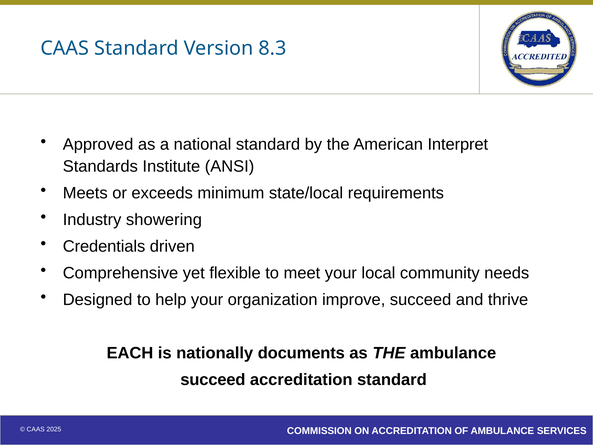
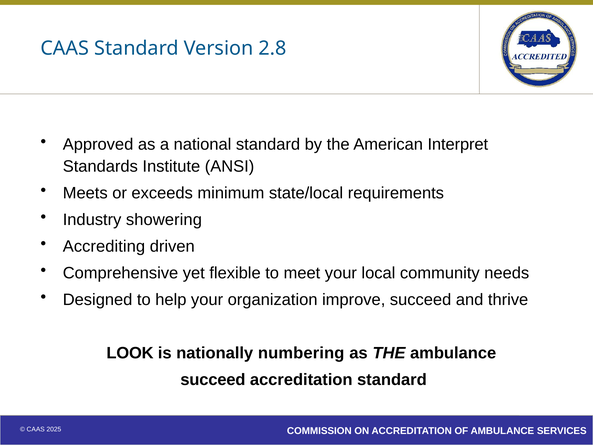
8.3: 8.3 -> 2.8 (272, 48)
Credentials: Credentials -> Accrediting (104, 246)
EACH: EACH -> LOOK (130, 353)
documents: documents -> numbering (301, 353)
